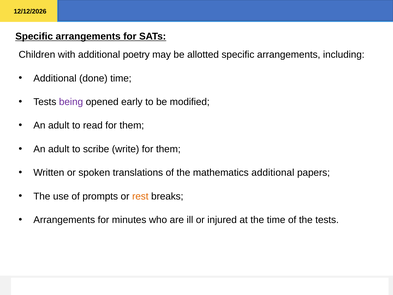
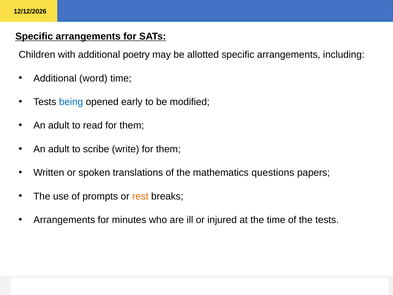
done: done -> word (93, 78)
being colour: purple -> blue (71, 102)
mathematics additional: additional -> questions (273, 173)
